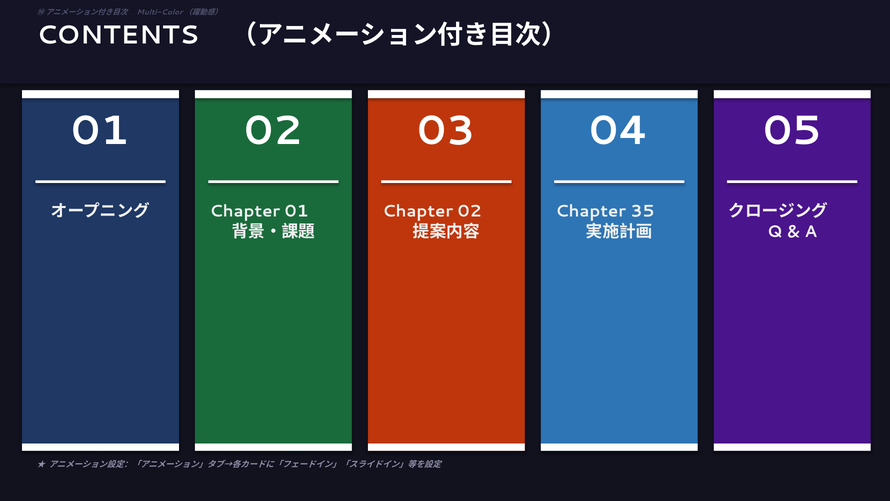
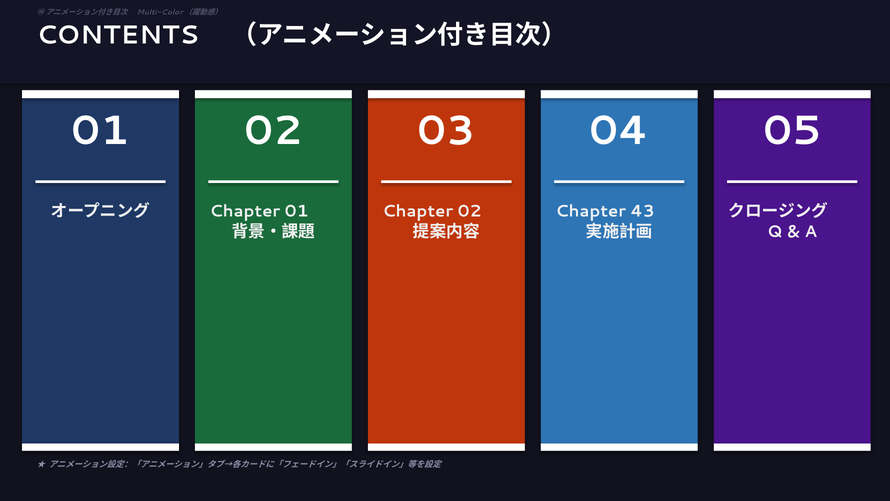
35: 35 -> 43 (643, 211)
